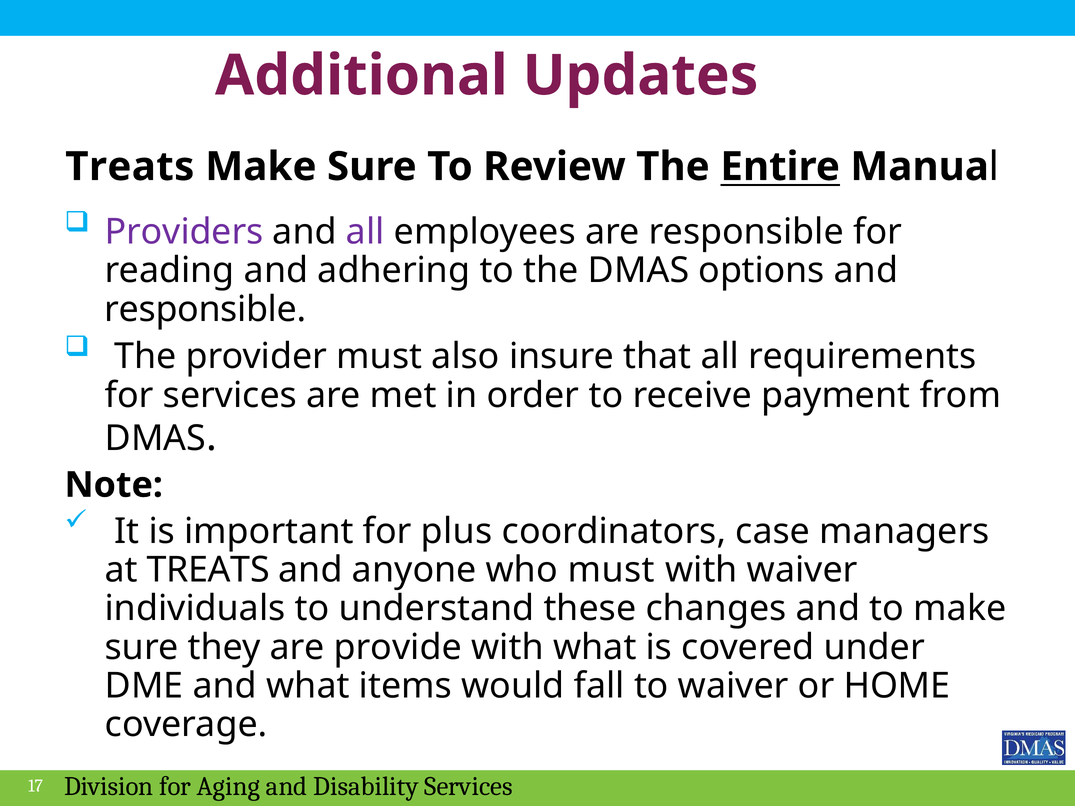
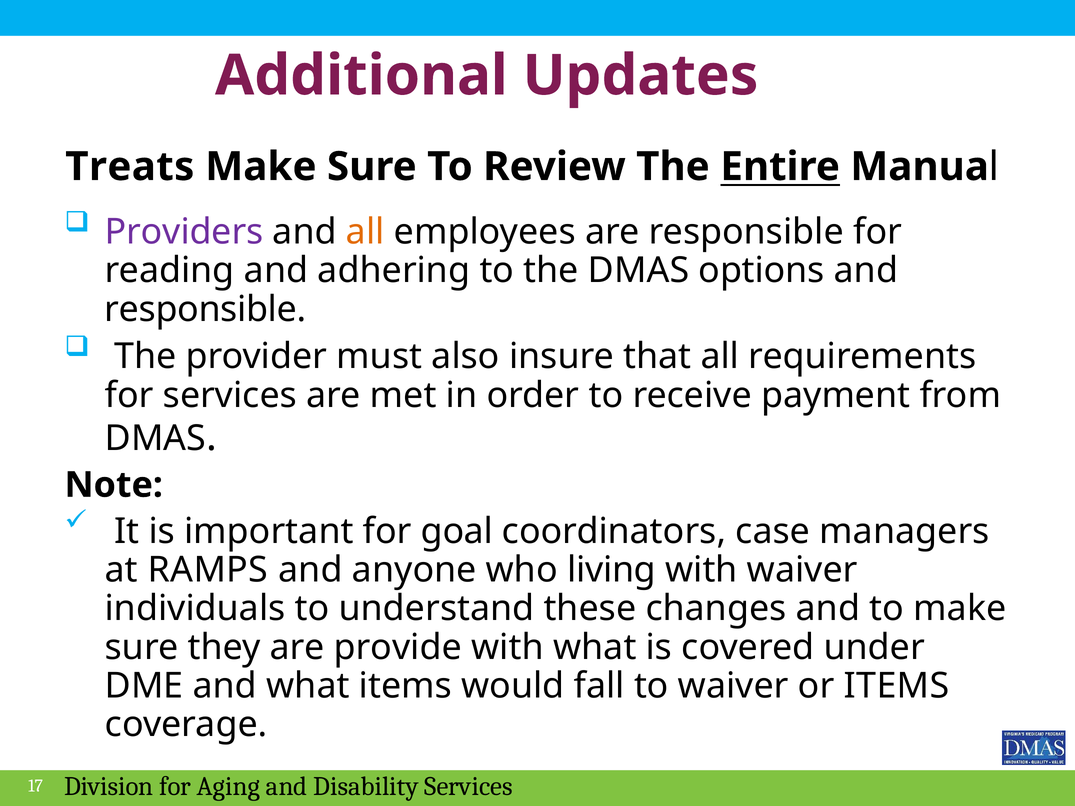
all colour: purple -> orange (365, 232)
plus: plus -> goal (457, 531)
at TREATS: TREATS -> RAMPS (208, 570)
who must: must -> living (612, 570)
or HOME: HOME -> ITEMS (897, 686)
